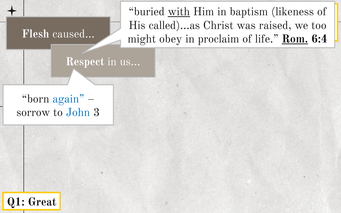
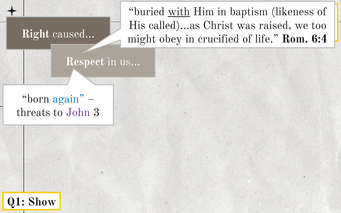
Flesh: Flesh -> Right (36, 34)
proclaim: proclaim -> crucified (219, 39)
Rom underline: present -> none (295, 39)
sorrow: sorrow -> threats (33, 112)
John colour: blue -> purple (78, 112)
Q1 Great: Great -> Show (42, 202)
